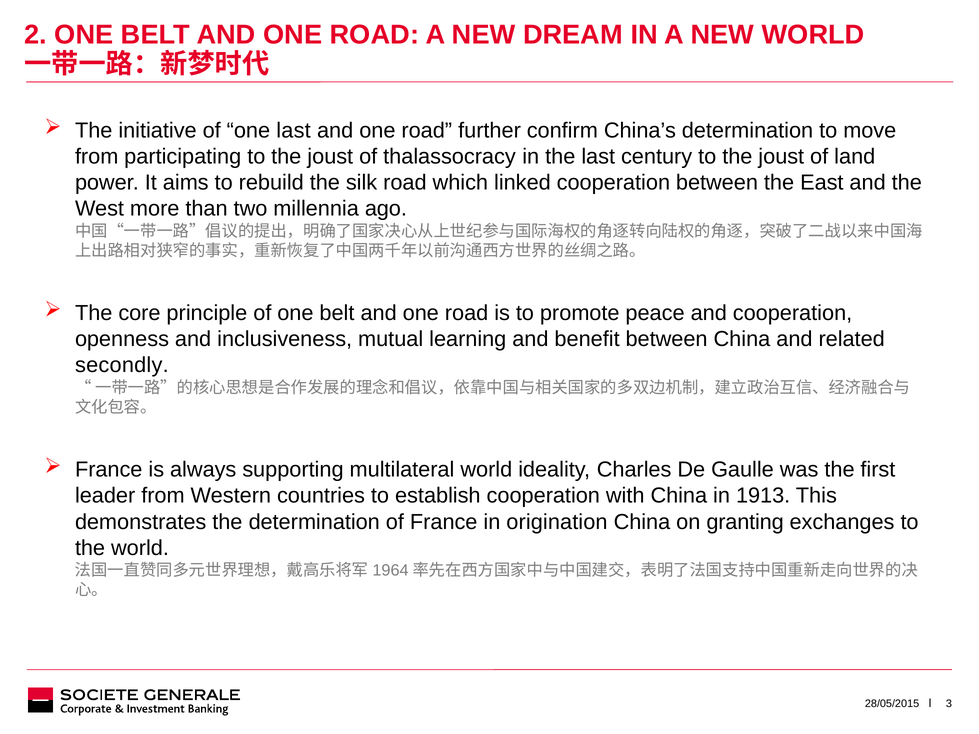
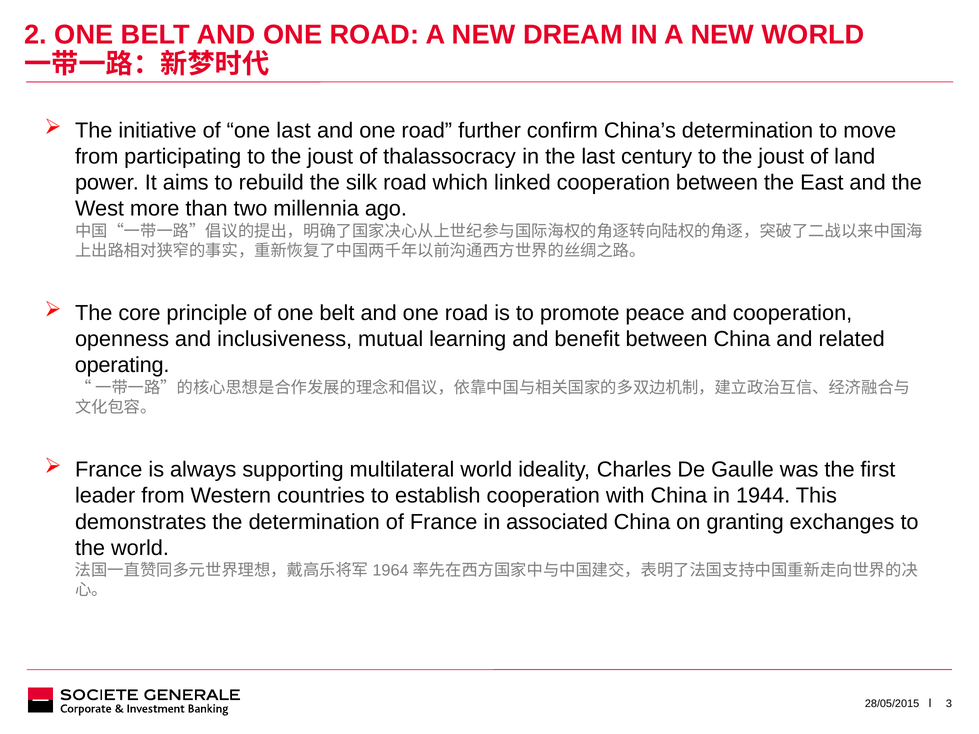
secondly: secondly -> operating (122, 365)
1913: 1913 -> 1944 (763, 496)
origination: origination -> associated (557, 522)
